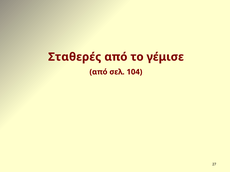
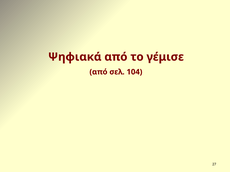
Σταθερές: Σταθερές -> Ψηφιακά (75, 57)
